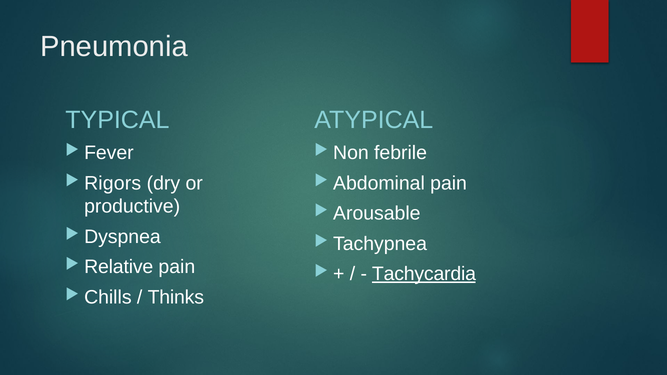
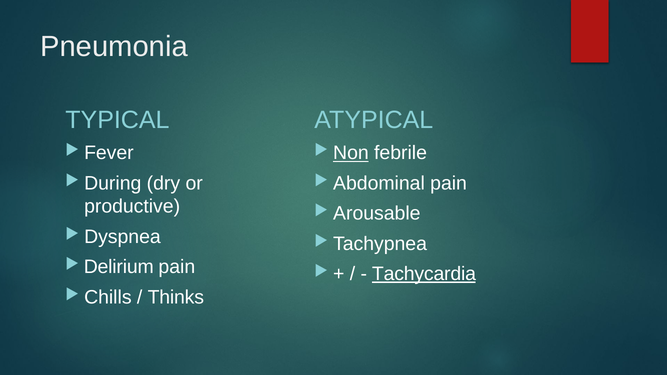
Non underline: none -> present (351, 153)
Rigors: Rigors -> During (113, 183)
Relative: Relative -> Delirium (119, 267)
